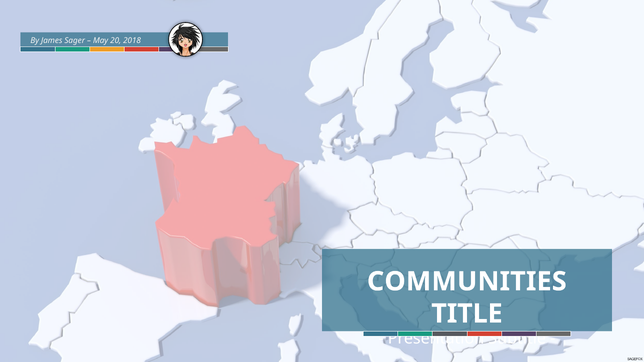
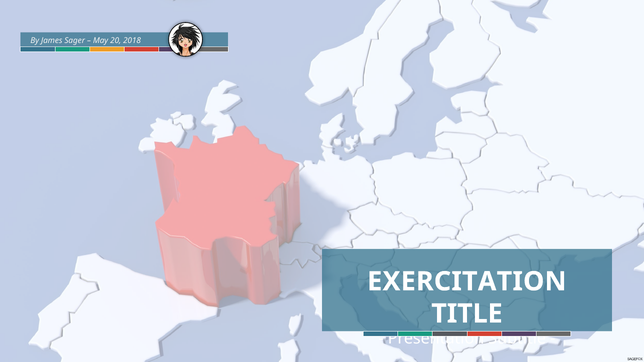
COMMUNITIES: COMMUNITIES -> EXERCITATION (467, 282)
